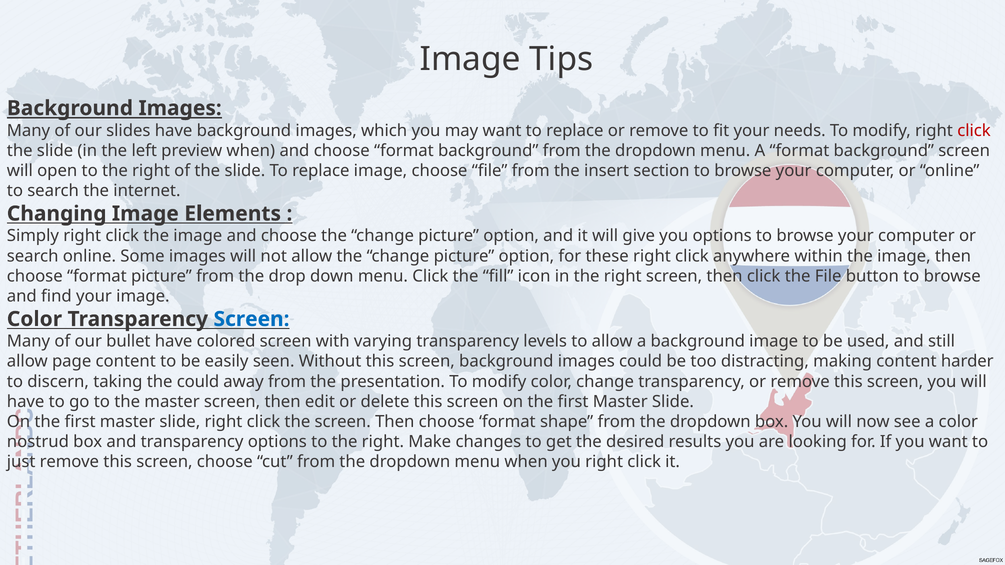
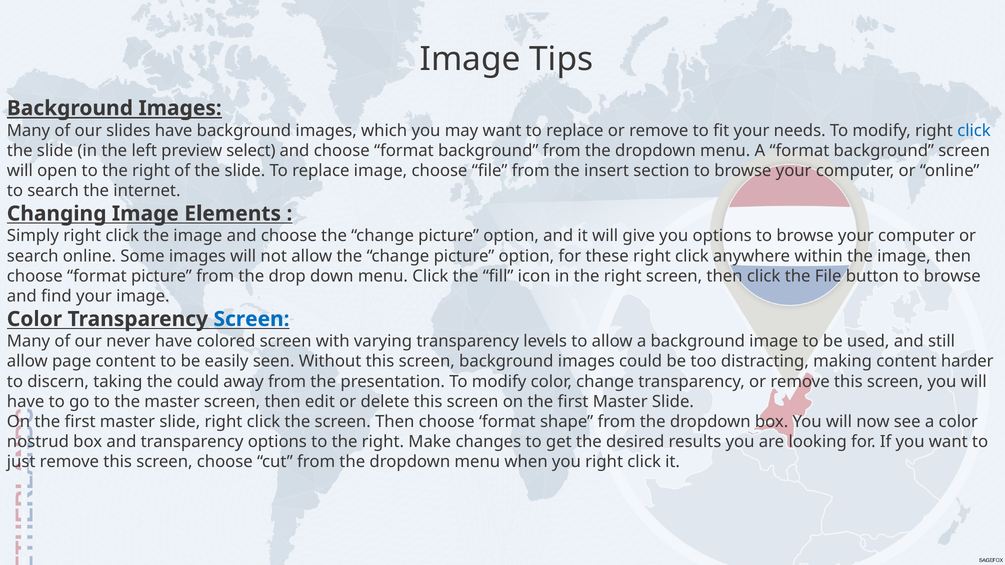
click colour: red -> blue (974, 131)
preview when: when -> select (251, 151)
bullet: bullet -> never (128, 342)
